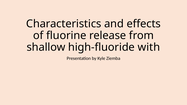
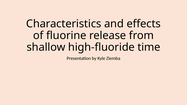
with: with -> time (149, 47)
